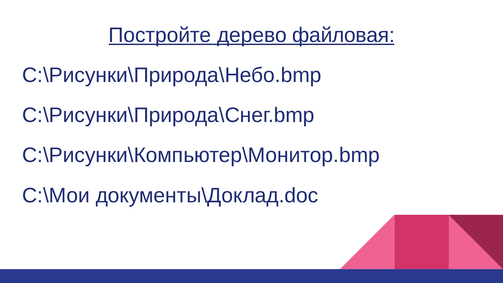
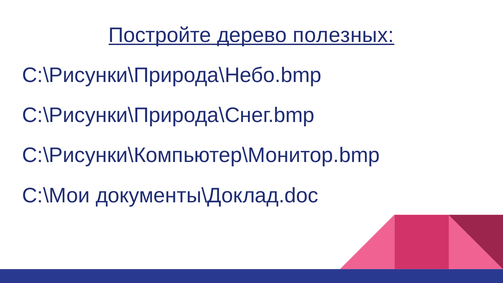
файловая: файловая -> полезных (343, 35)
